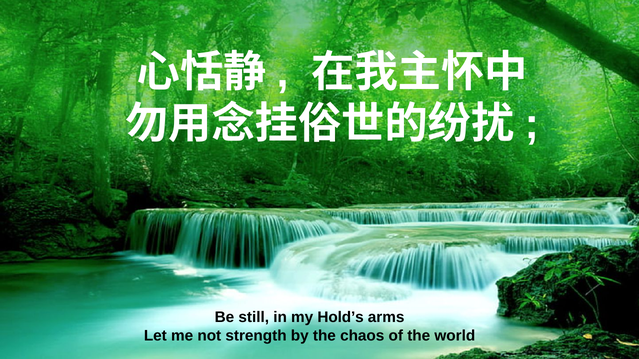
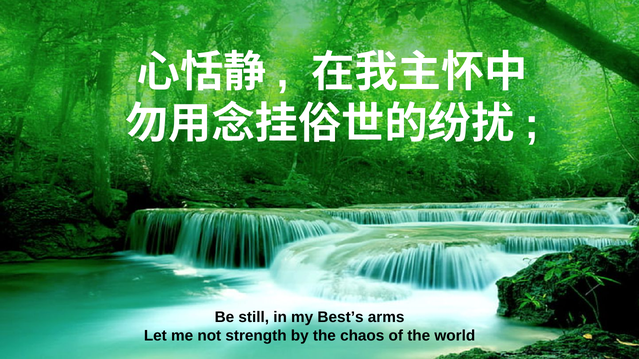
Hold’s: Hold’s -> Best’s (341, 318)
